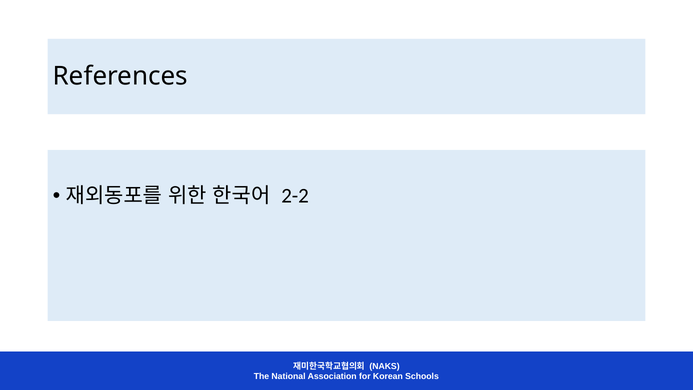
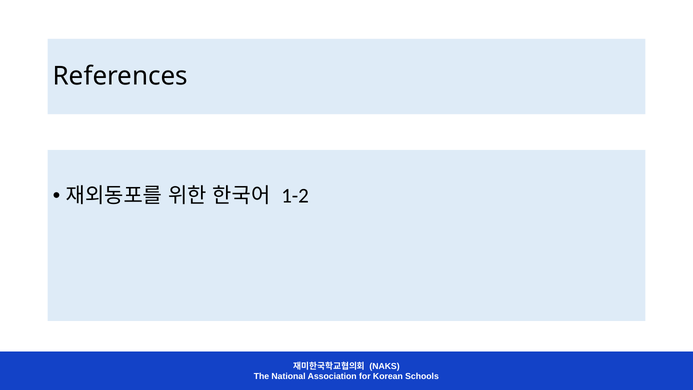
2-2: 2-2 -> 1-2 (295, 196)
